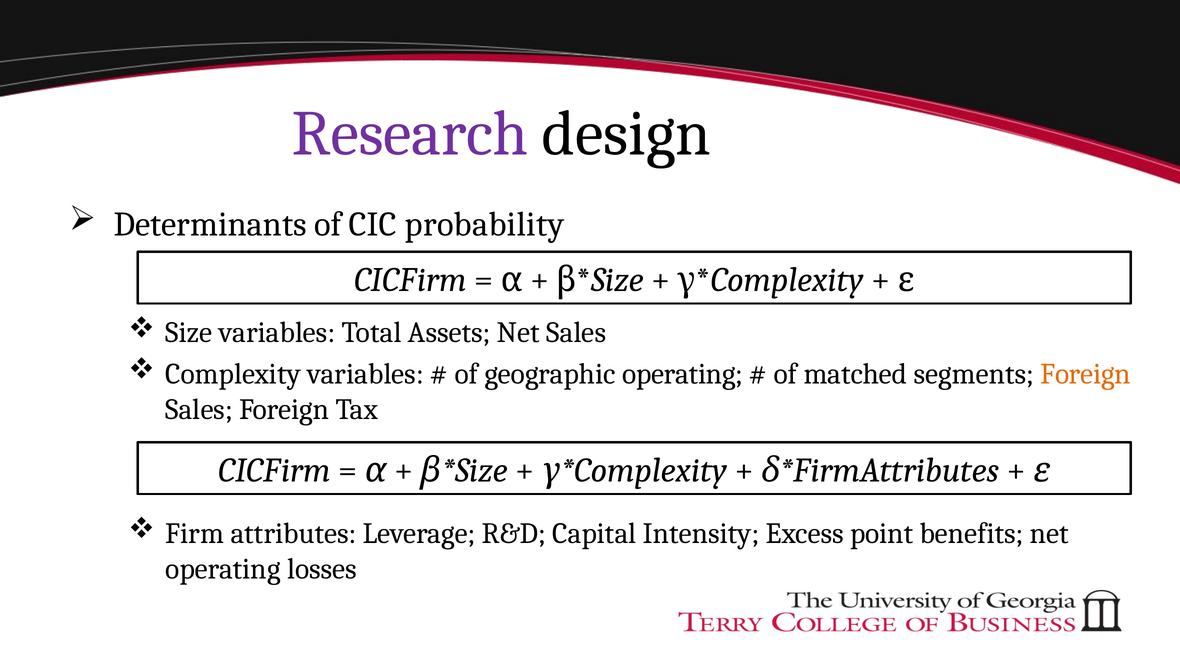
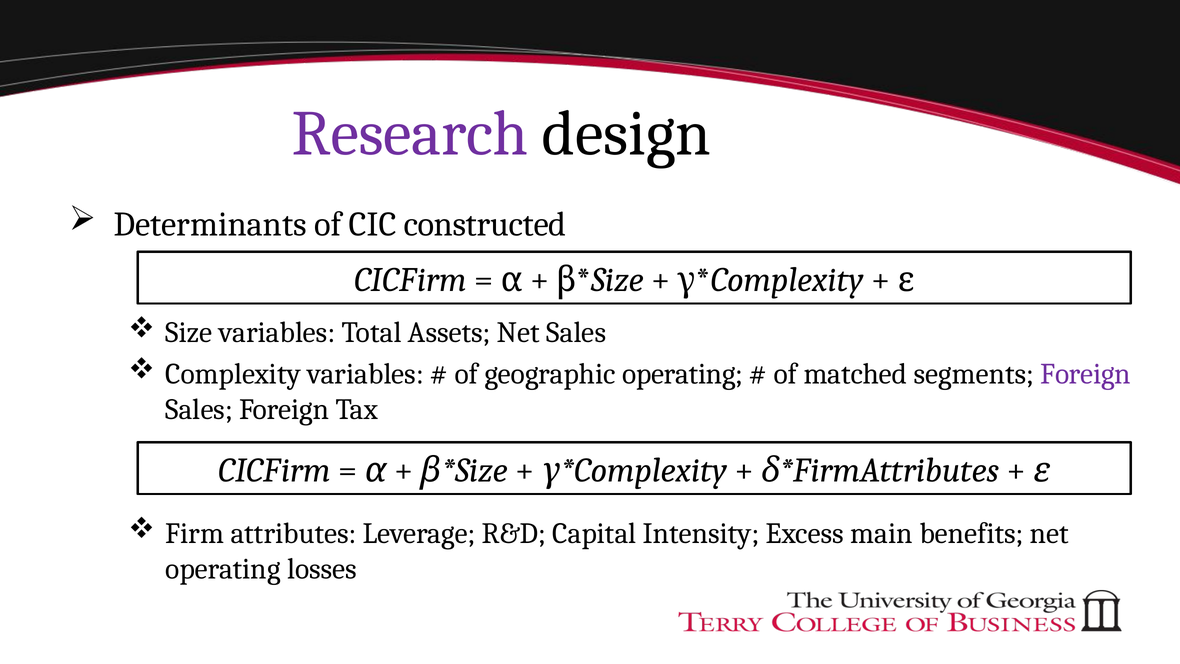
probability: probability -> constructed (485, 225)
Foreign colour: orange -> purple (1086, 374)
point: point -> main (882, 533)
